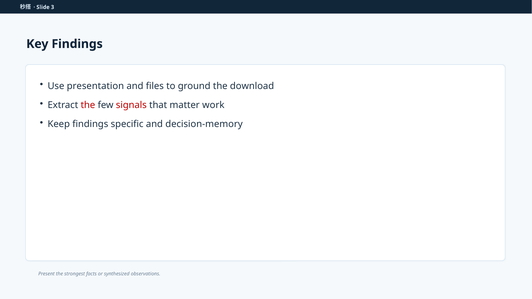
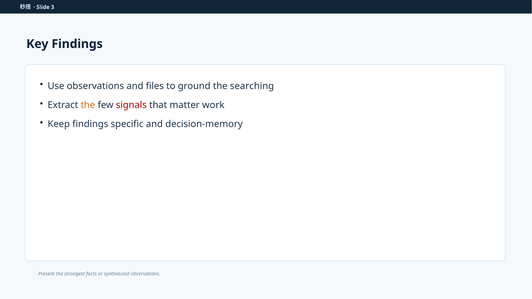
Use presentation: presentation -> observations (95, 86)
download: download -> searching (252, 86)
the colour: red -> orange (88, 105)
